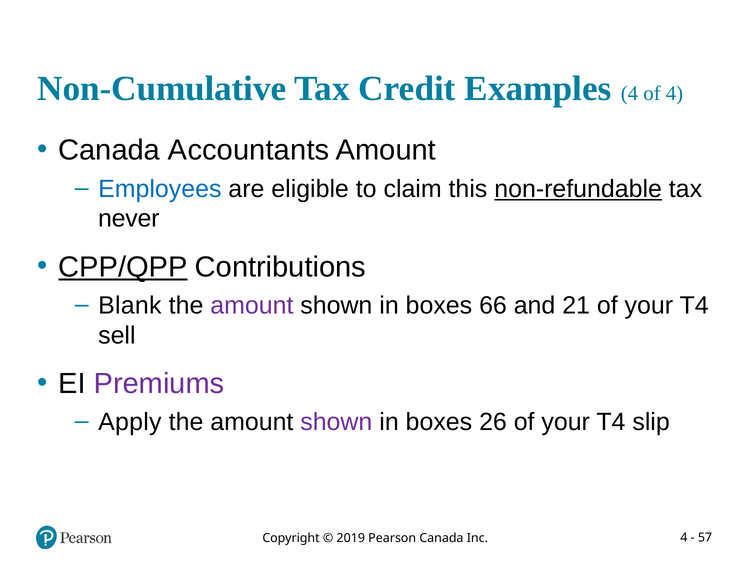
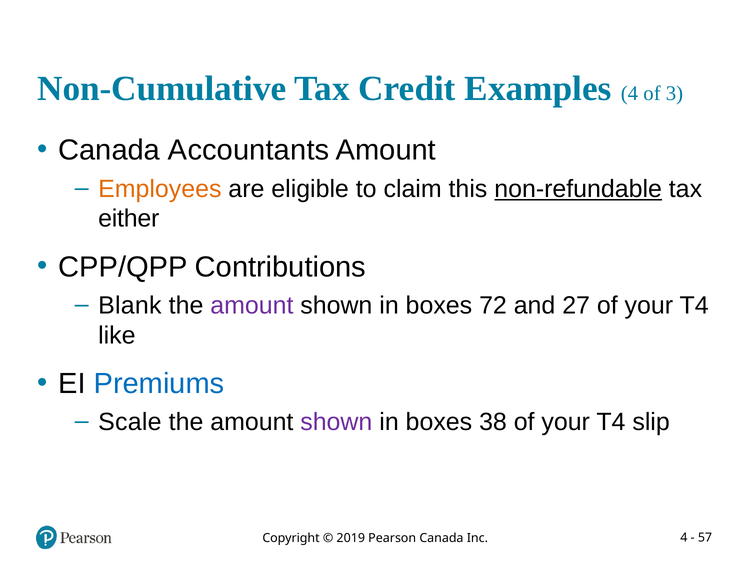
of 4: 4 -> 3 (674, 93)
Employees colour: blue -> orange (160, 189)
never: never -> either (129, 219)
CPP/QPP underline: present -> none (123, 267)
66: 66 -> 72 (493, 305)
21: 21 -> 27 (576, 305)
sell: sell -> like (117, 335)
Premiums colour: purple -> blue (159, 384)
Apply: Apply -> Scale (130, 422)
26: 26 -> 38 (493, 422)
